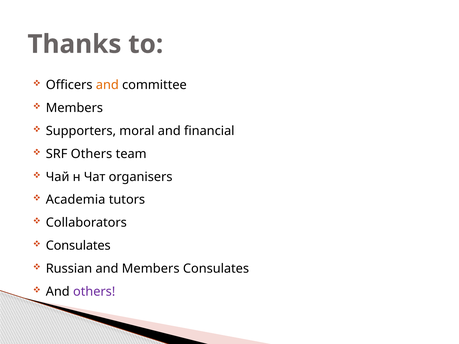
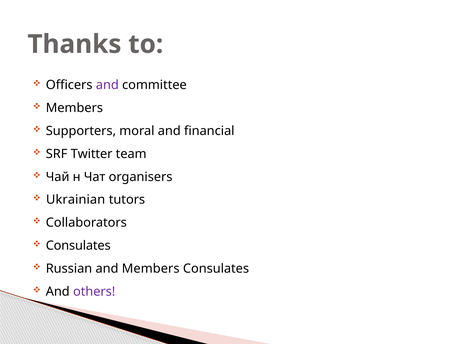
and colour: orange -> purple (107, 85)
SRF Others: Others -> Twitter (92, 154)
Academia: Academia -> Ukrainian (76, 200)
